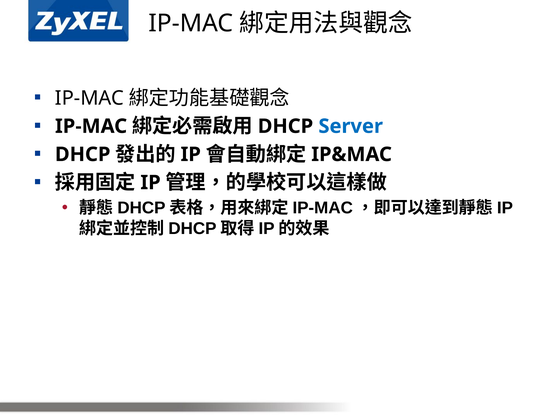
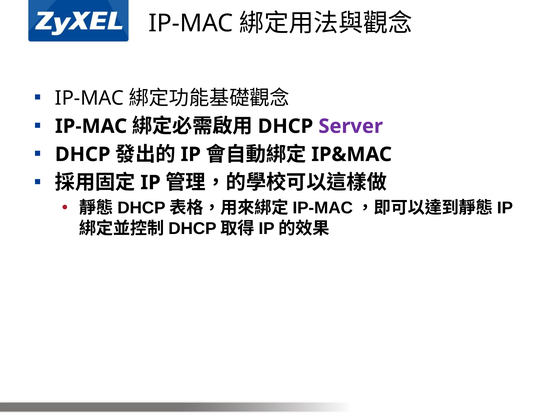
Server colour: blue -> purple (351, 126)
